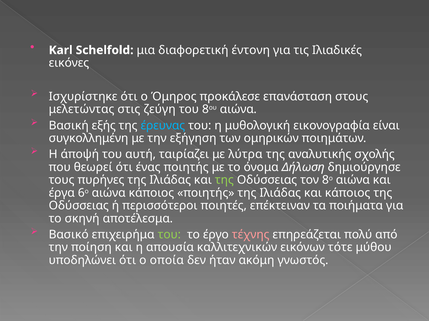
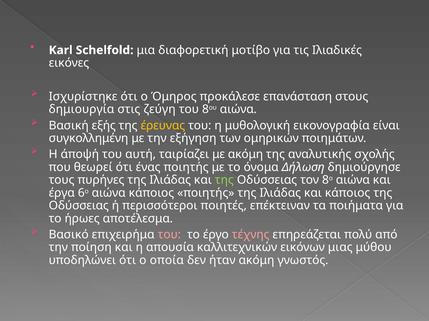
έντονη: έντονη -> μοτίβο (251, 50)
μελετώντας: μελετώντας -> δημιουργία (81, 110)
έρευνας colour: light blue -> yellow (163, 126)
με λύτρα: λύτρα -> ακόμη (246, 155)
σκηνή: σκηνή -> ήρωες (82, 219)
του colour: light green -> pink (169, 235)
τότε: τότε -> μιας (340, 248)
